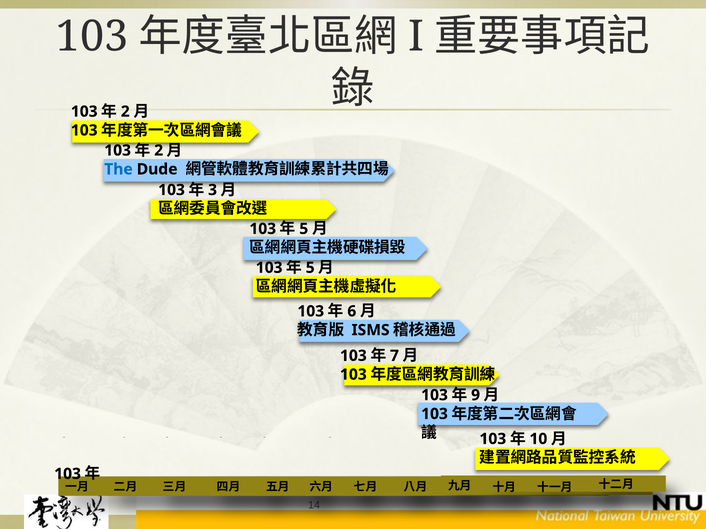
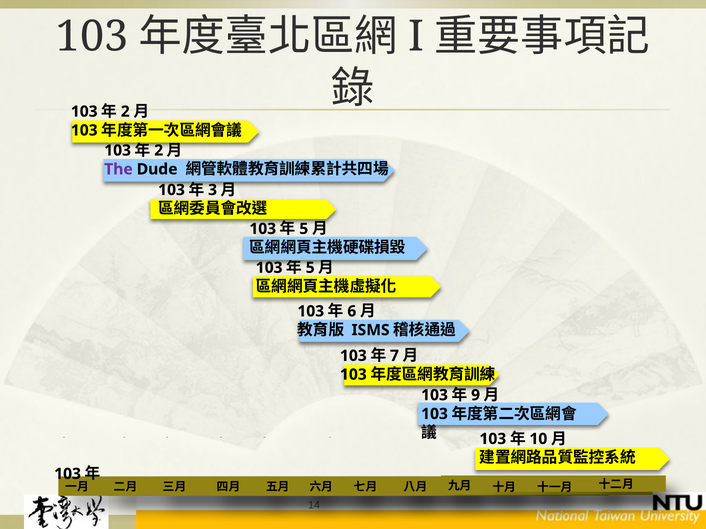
The colour: blue -> purple (118, 169)
